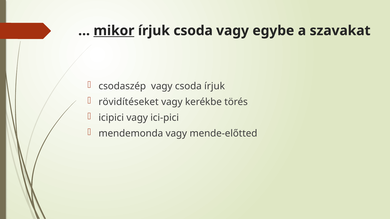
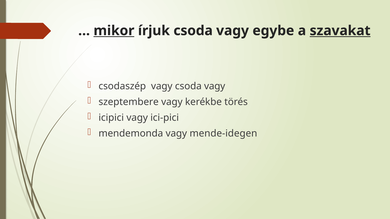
szavakat underline: none -> present (340, 31)
vagy csoda írjuk: írjuk -> vagy (215, 86)
rövidítéseket: rövidítéseket -> szeptembere (129, 102)
mende-előtted: mende-előtted -> mende-idegen (223, 134)
